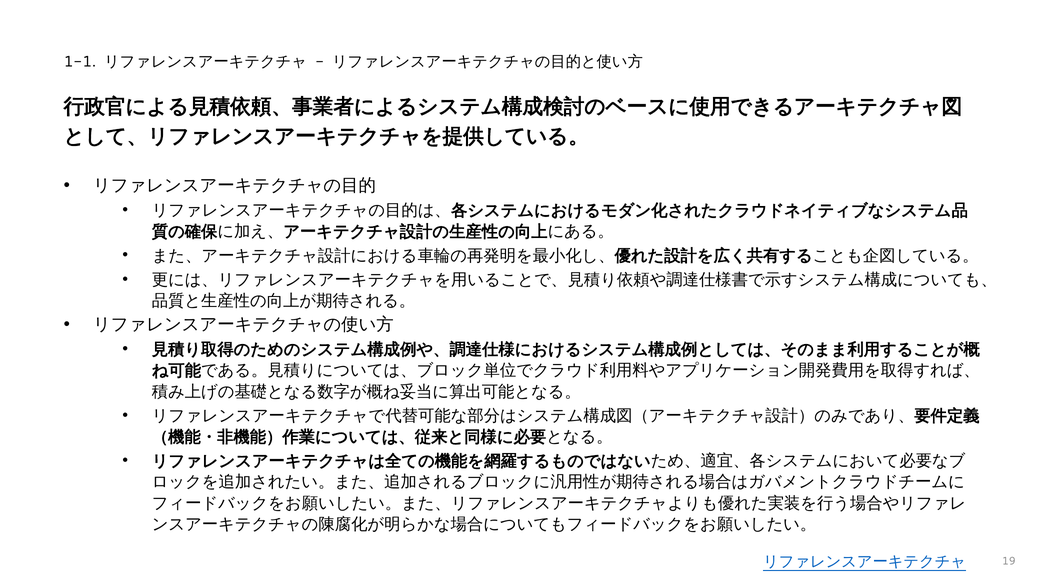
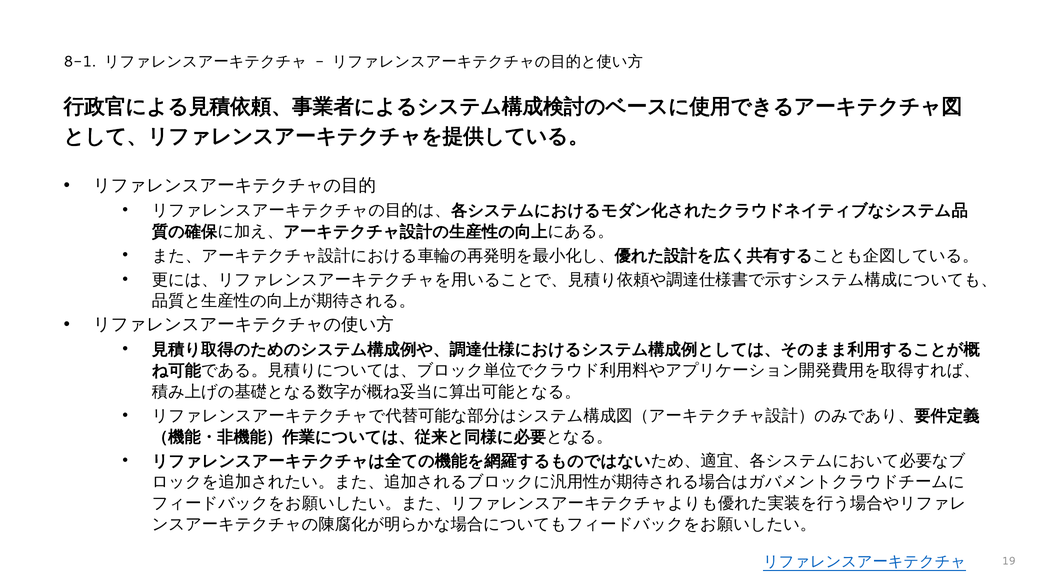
1-1: 1-1 -> 8-1 (80, 62)
